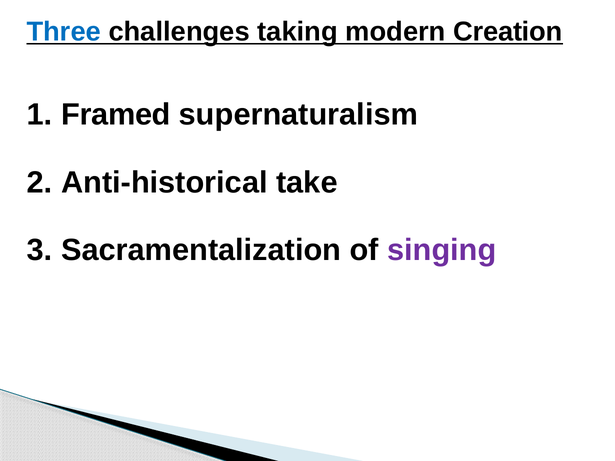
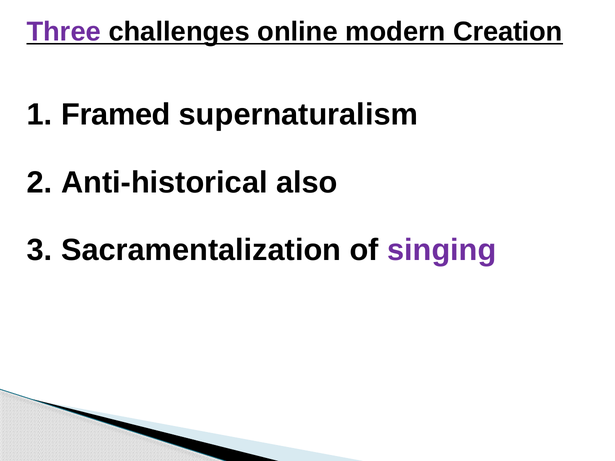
Three colour: blue -> purple (64, 32)
taking: taking -> online (298, 32)
take: take -> also (307, 182)
